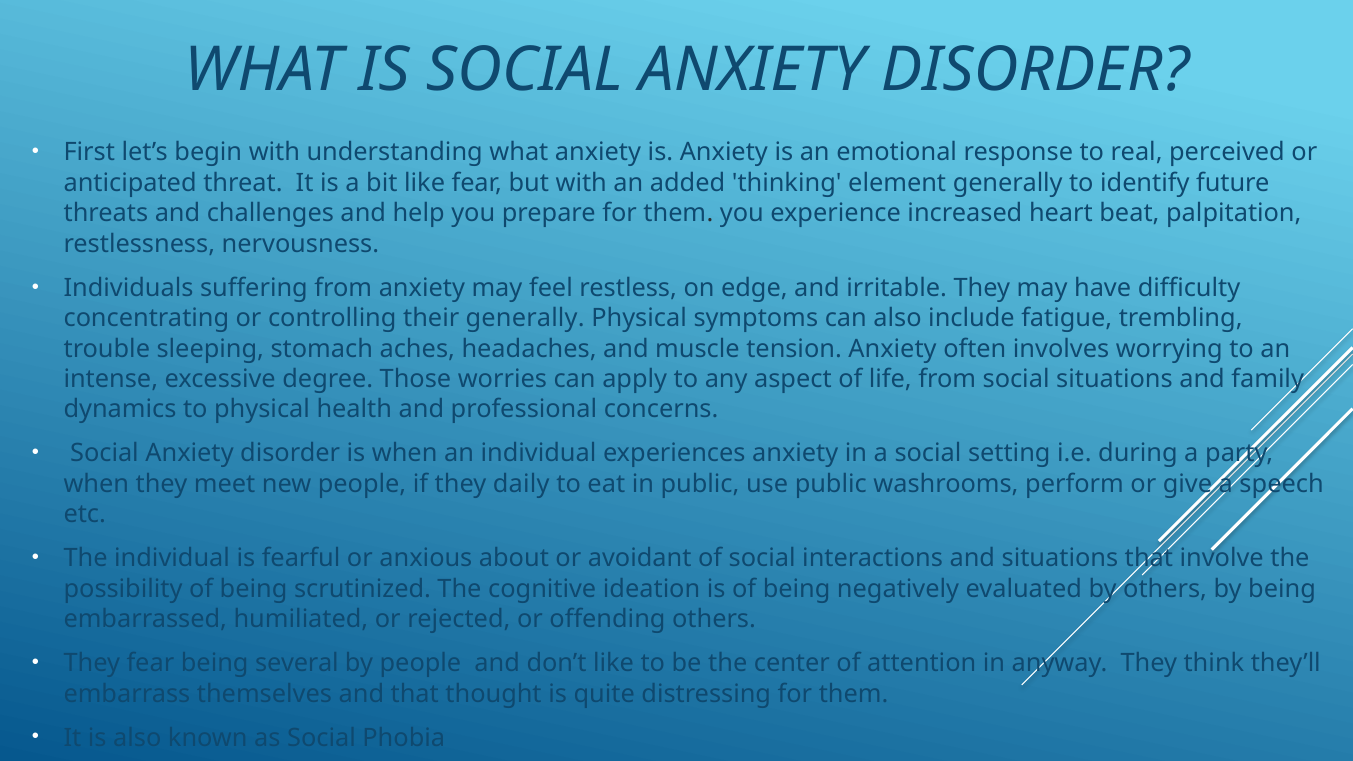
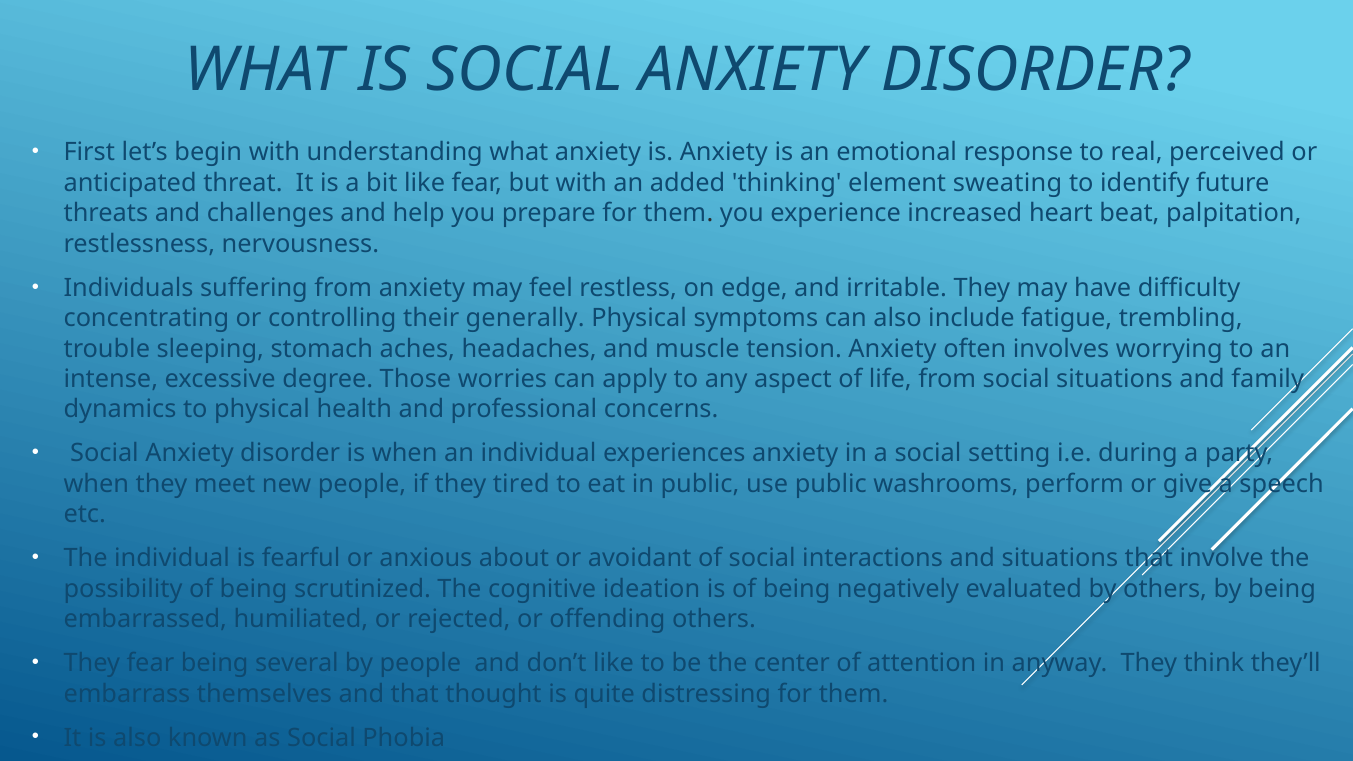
element generally: generally -> sweating (1008, 183)
daily: daily -> tired (521, 484)
